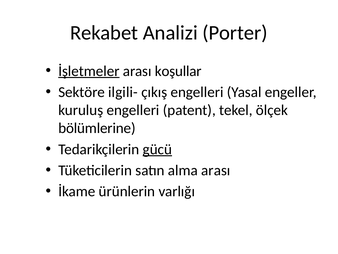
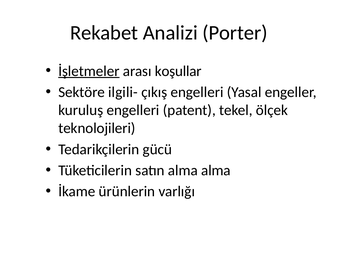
bölümlerine: bölümlerine -> teknolojileri (97, 128)
gücü underline: present -> none (157, 149)
alma arası: arası -> alma (216, 170)
